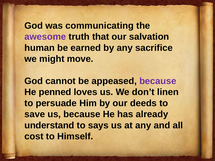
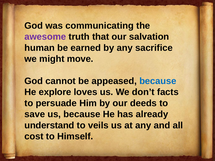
because colour: purple -> blue (158, 81)
penned: penned -> explore (55, 92)
linen: linen -> facts (168, 92)
says: says -> veils (98, 125)
